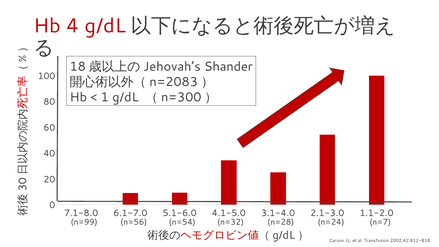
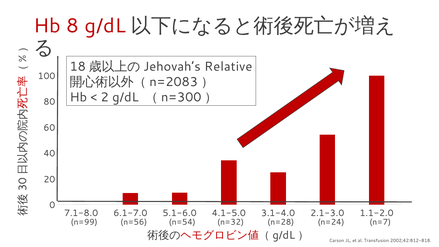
4: 4 -> 8 (73, 26)
Shander: Shander -> Relative (228, 66)
1: 1 -> 2 (105, 97)
